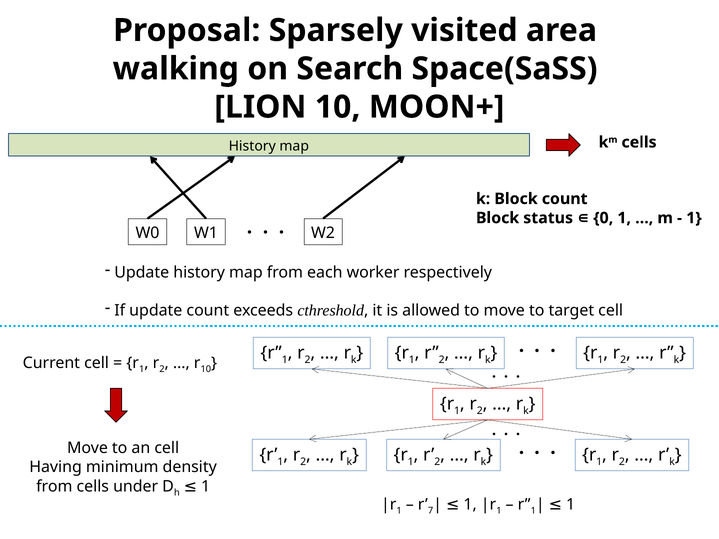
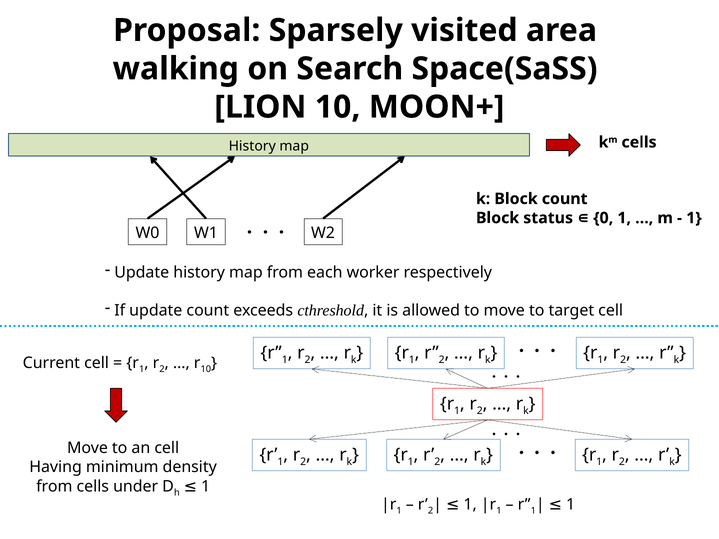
7: 7 -> 2 (431, 511)
